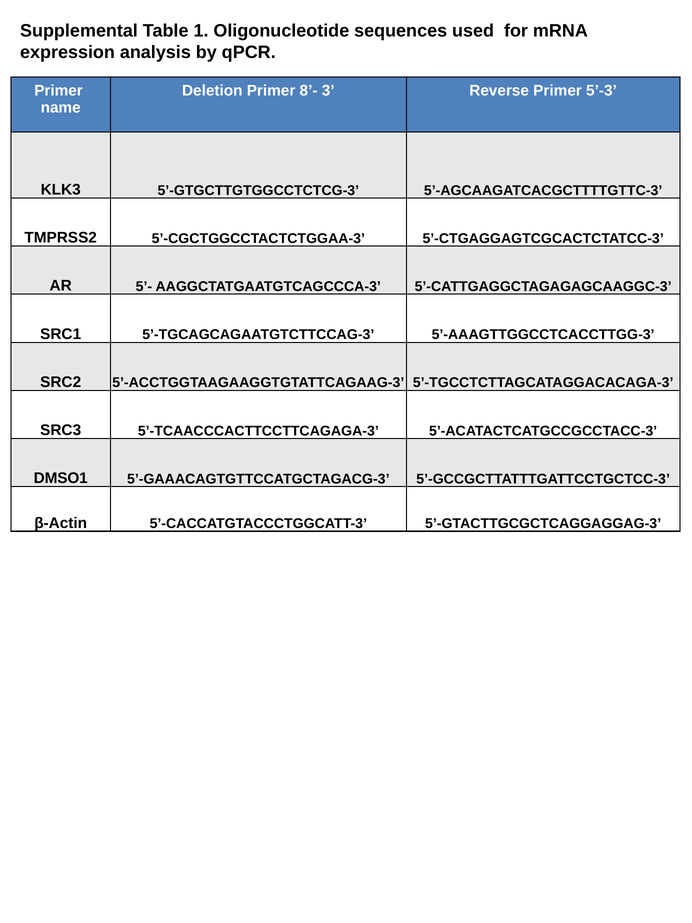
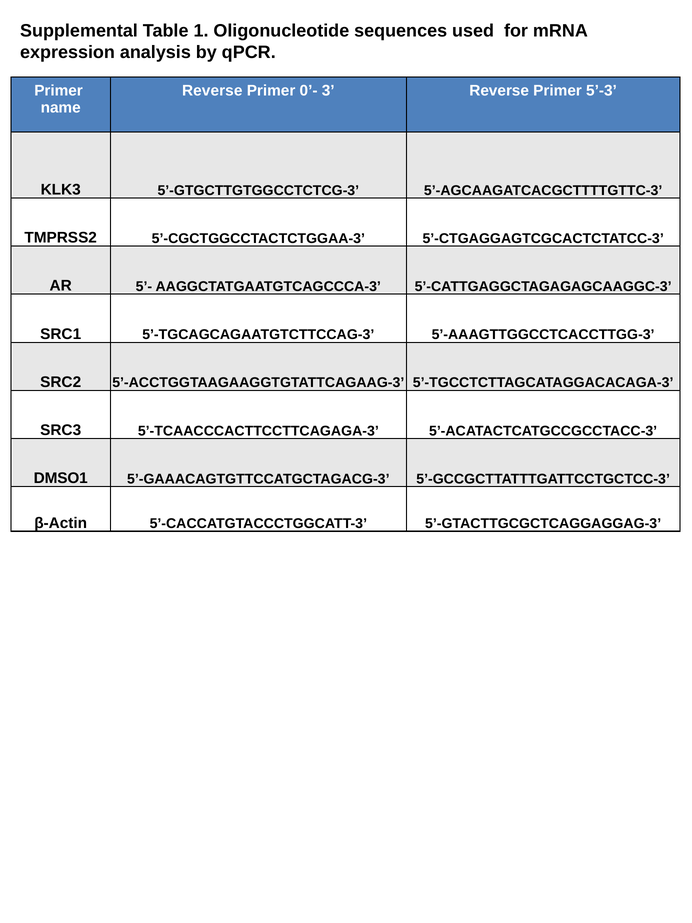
Deletion: Deletion -> Reverse (212, 90)
8’-: 8’- -> 0’- (309, 90)
